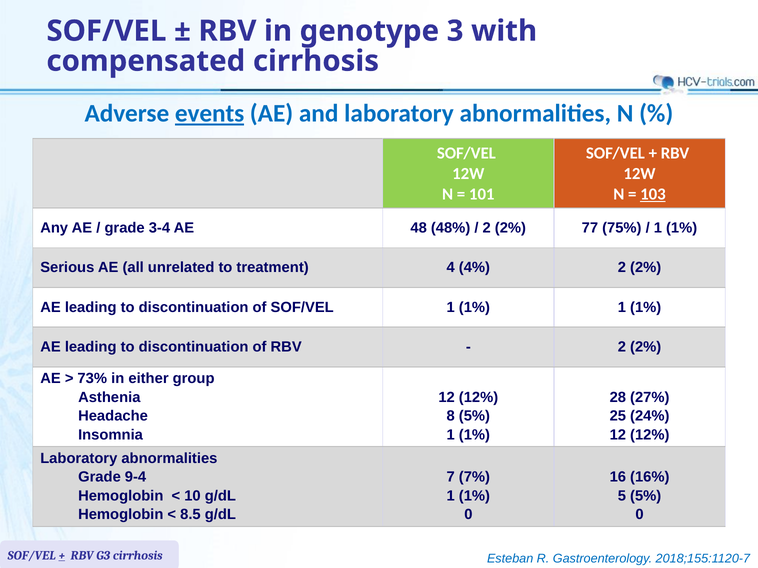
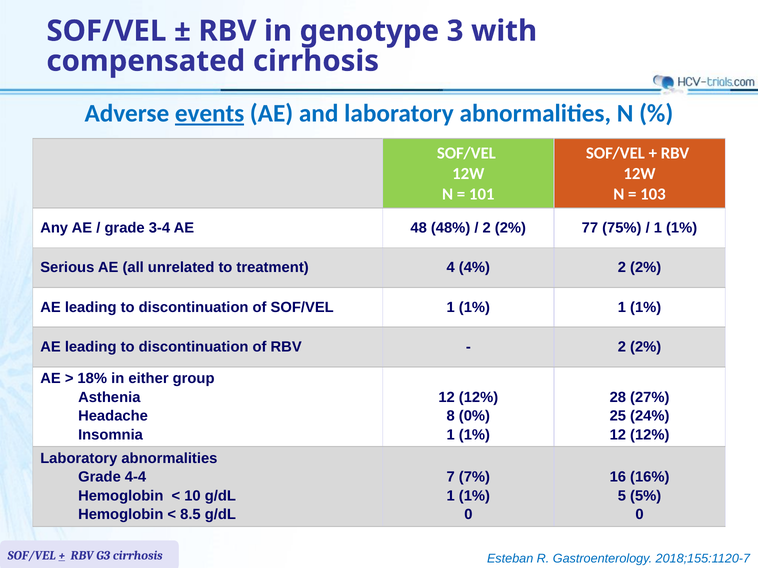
103 underline: present -> none (653, 194)
73%: 73% -> 18% (92, 379)
8 5%: 5% -> 0% (474, 416)
9-4: 9-4 -> 4-4 (136, 477)
